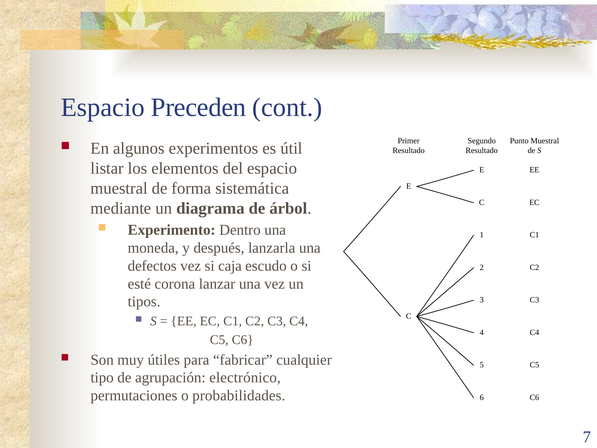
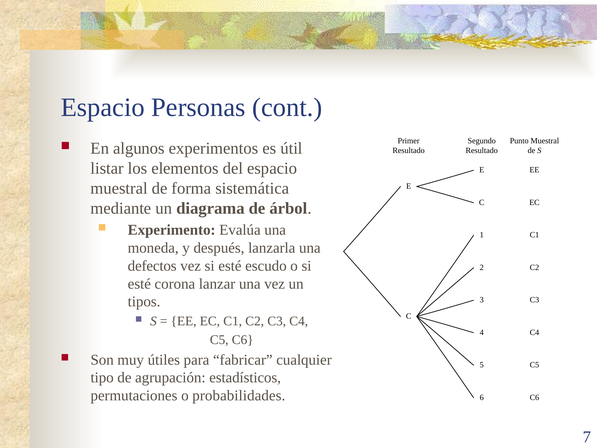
Preceden: Preceden -> Personas (198, 107)
Dentro: Dentro -> Evalúa (240, 230)
vez si caja: caja -> esté (230, 266)
electrónico: electrónico -> estadísticos (245, 378)
